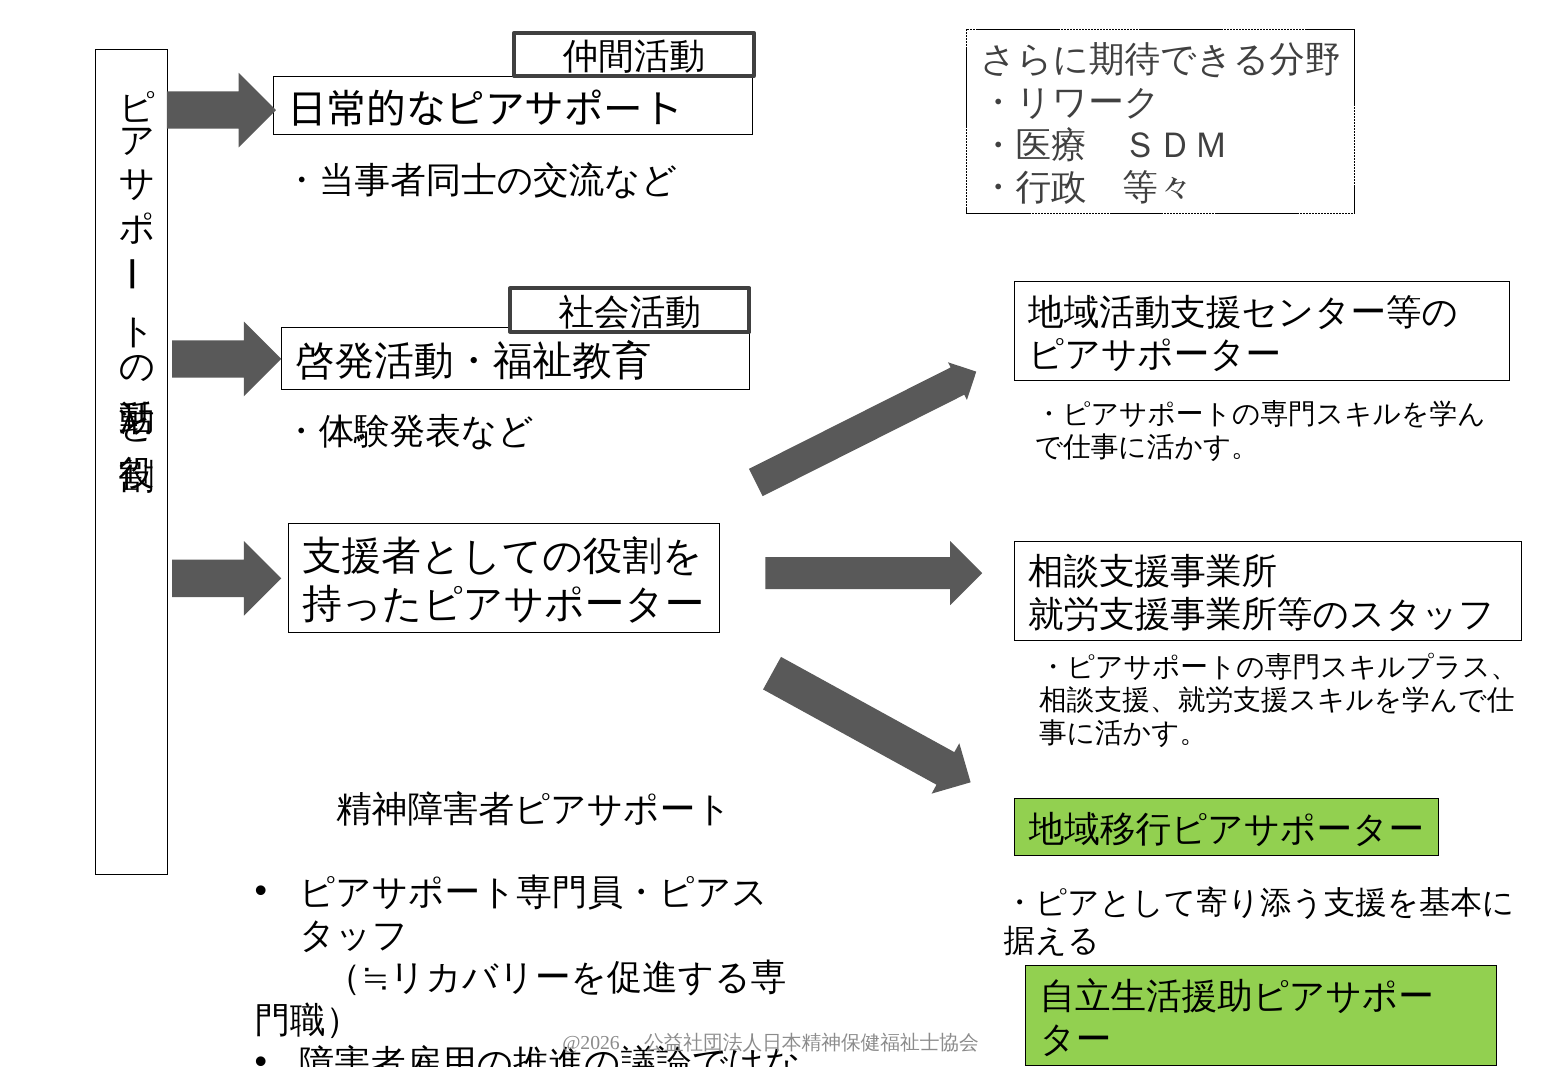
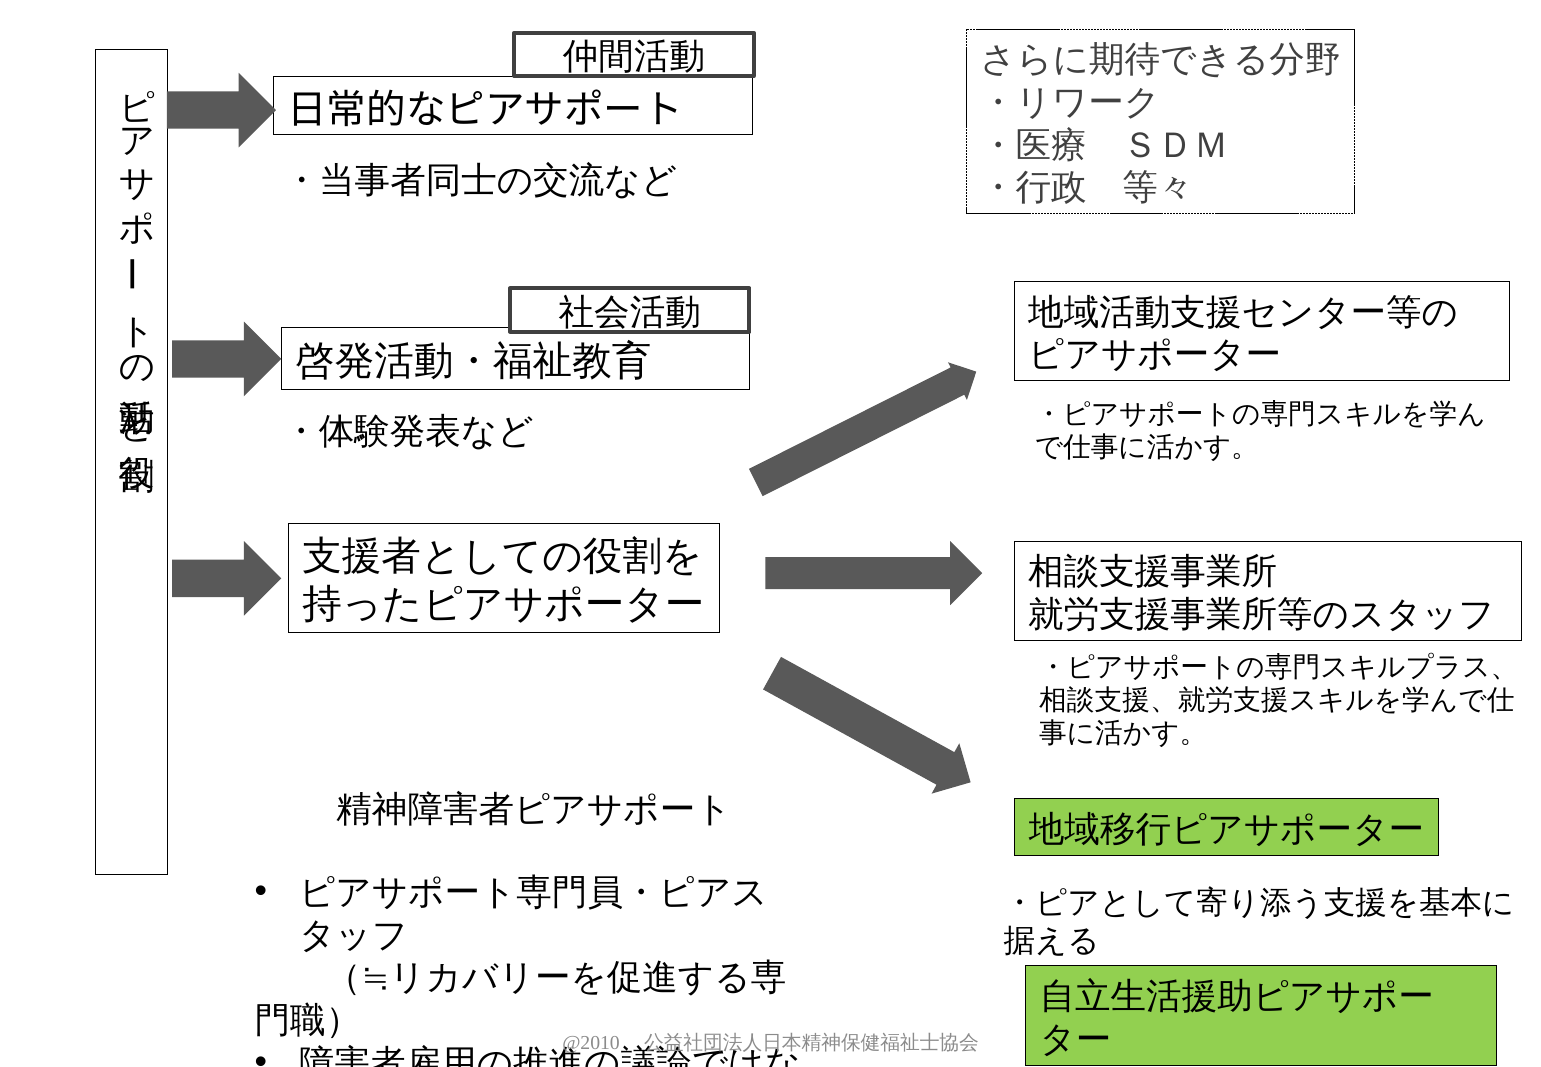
@2026: @2026 -> @2010 (591, 1043)
